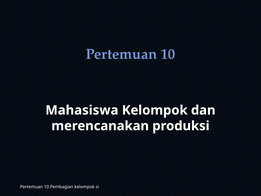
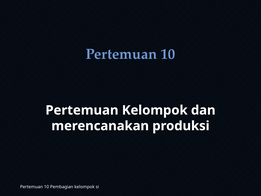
Mahasiswa: Mahasiswa -> Pertemuan (82, 110)
